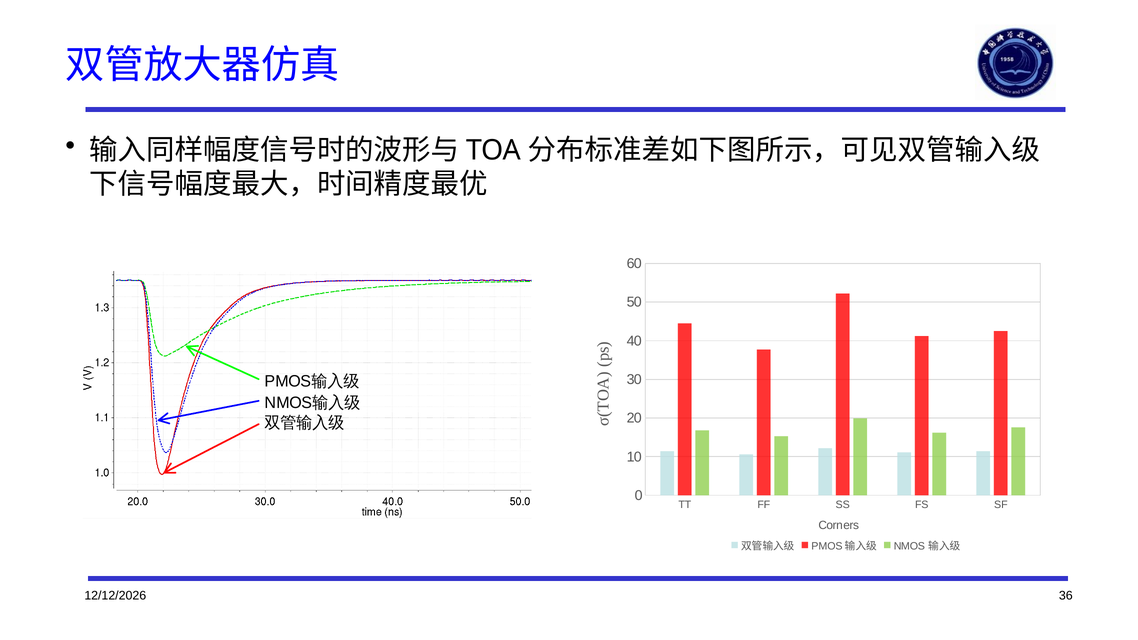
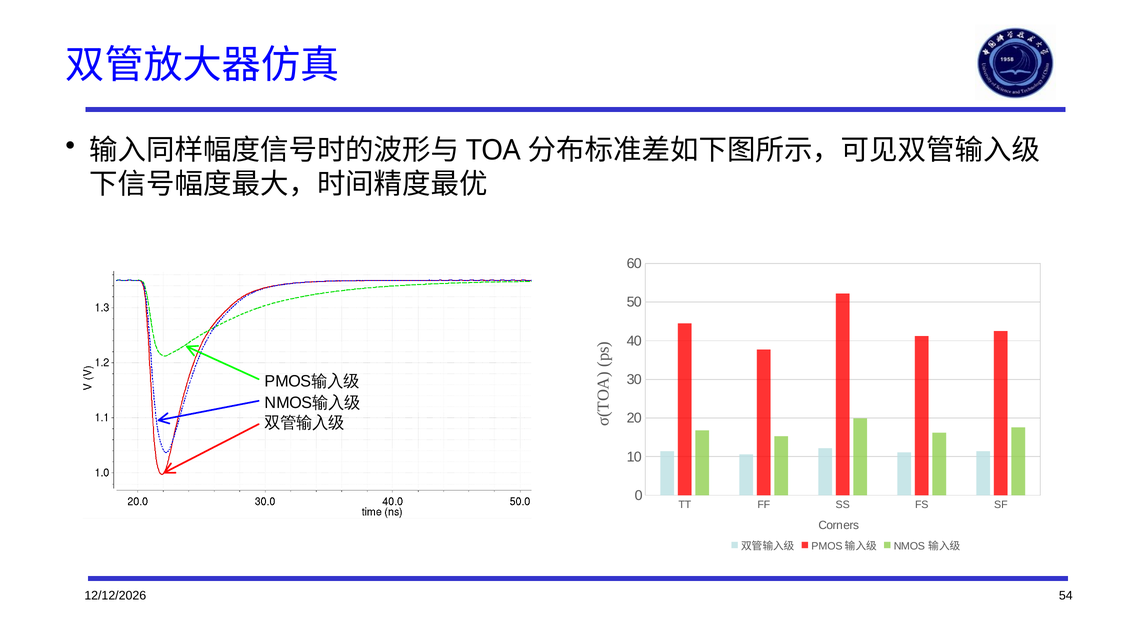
36: 36 -> 54 (1066, 596)
